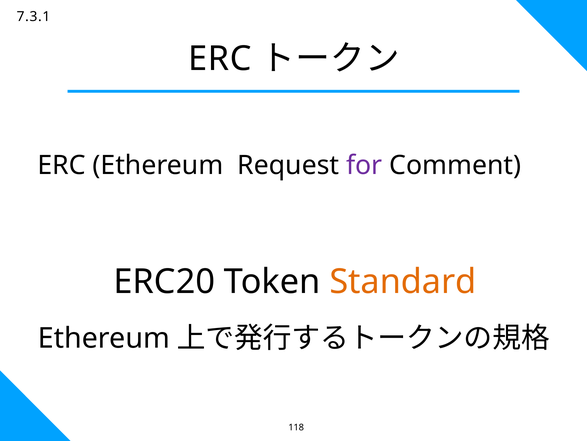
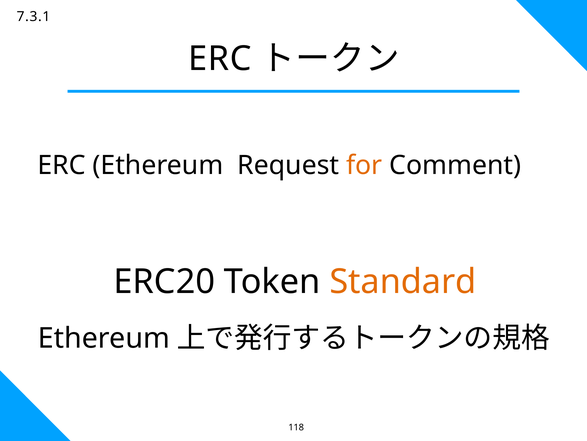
for colour: purple -> orange (364, 165)
